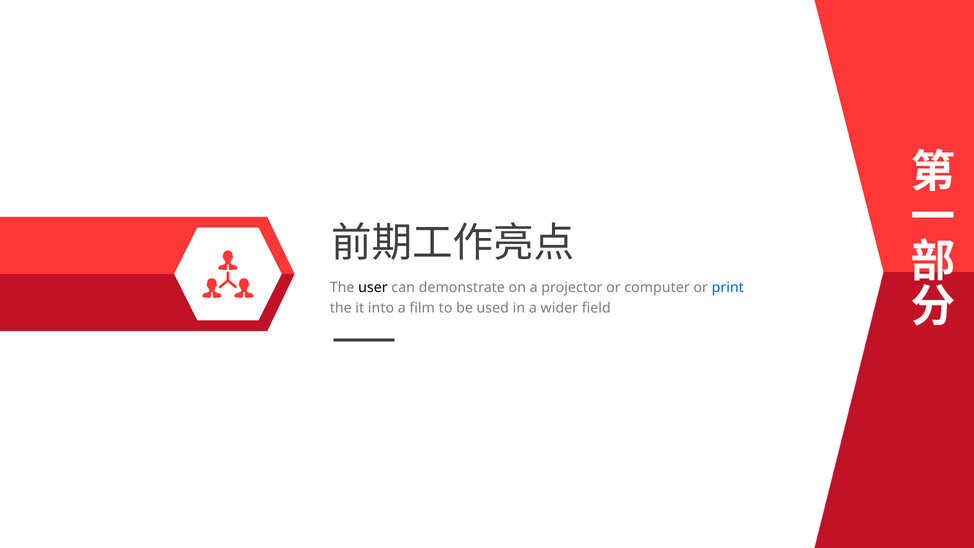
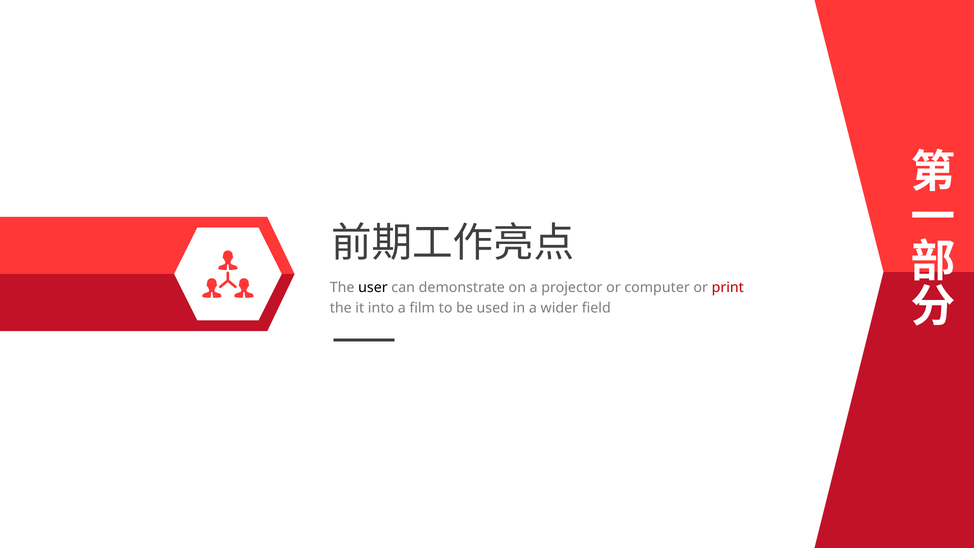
print colour: blue -> red (728, 288)
